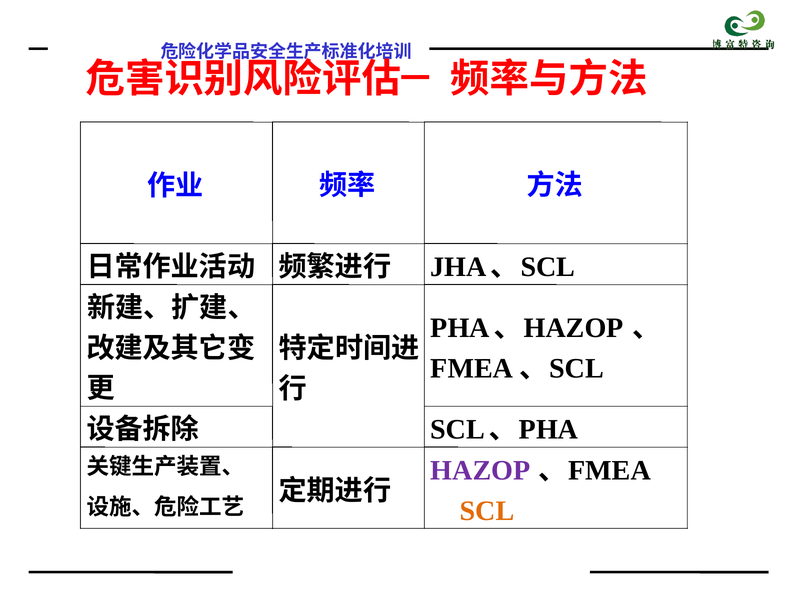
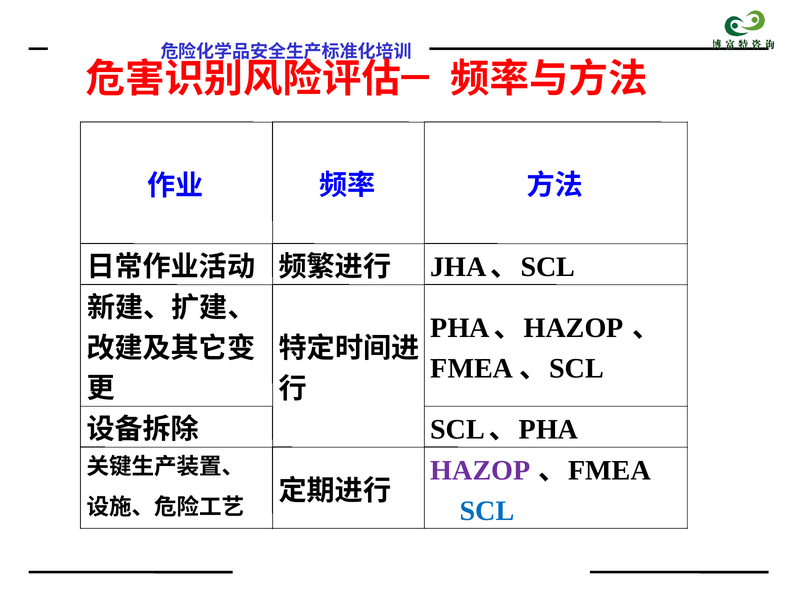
SCL colour: orange -> blue (487, 511)
